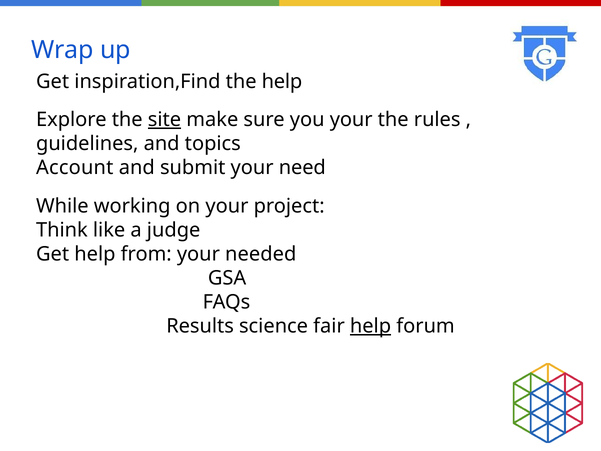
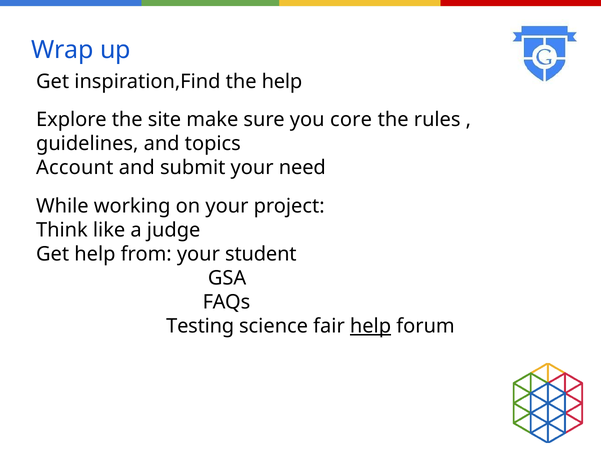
site underline: present -> none (164, 120)
you your: your -> core (351, 120)
needed: needed -> student (261, 254)
Results: Results -> Testing (200, 326)
